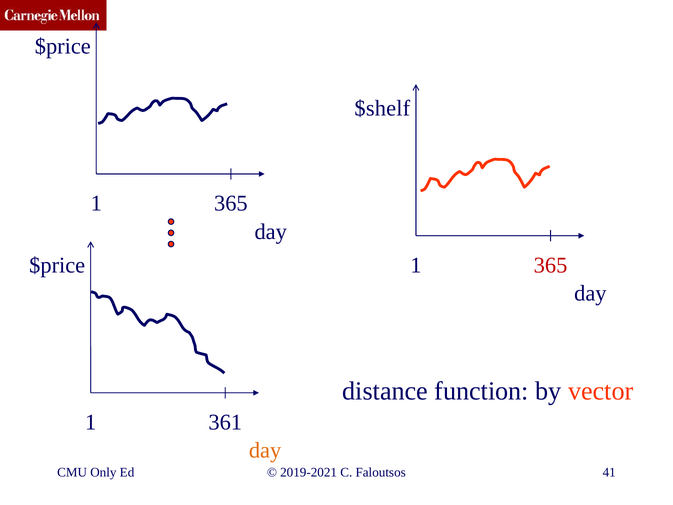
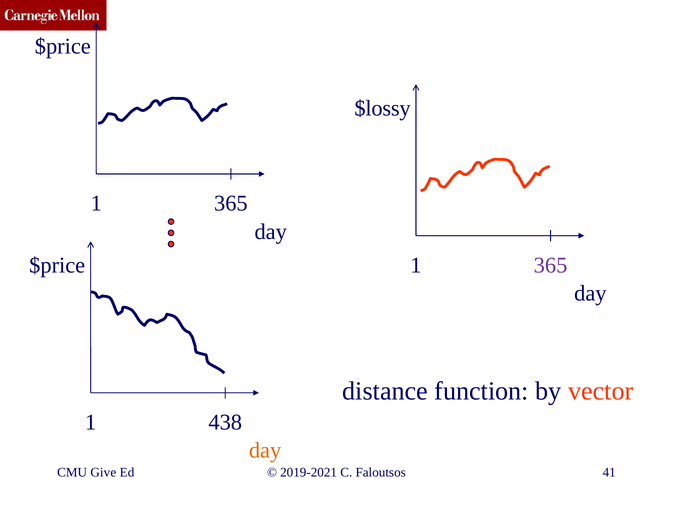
$shelf: $shelf -> $lossy (383, 108)
365 colour: red -> purple (551, 265)
361: 361 -> 438 (225, 422)
Only: Only -> Give (103, 472)
